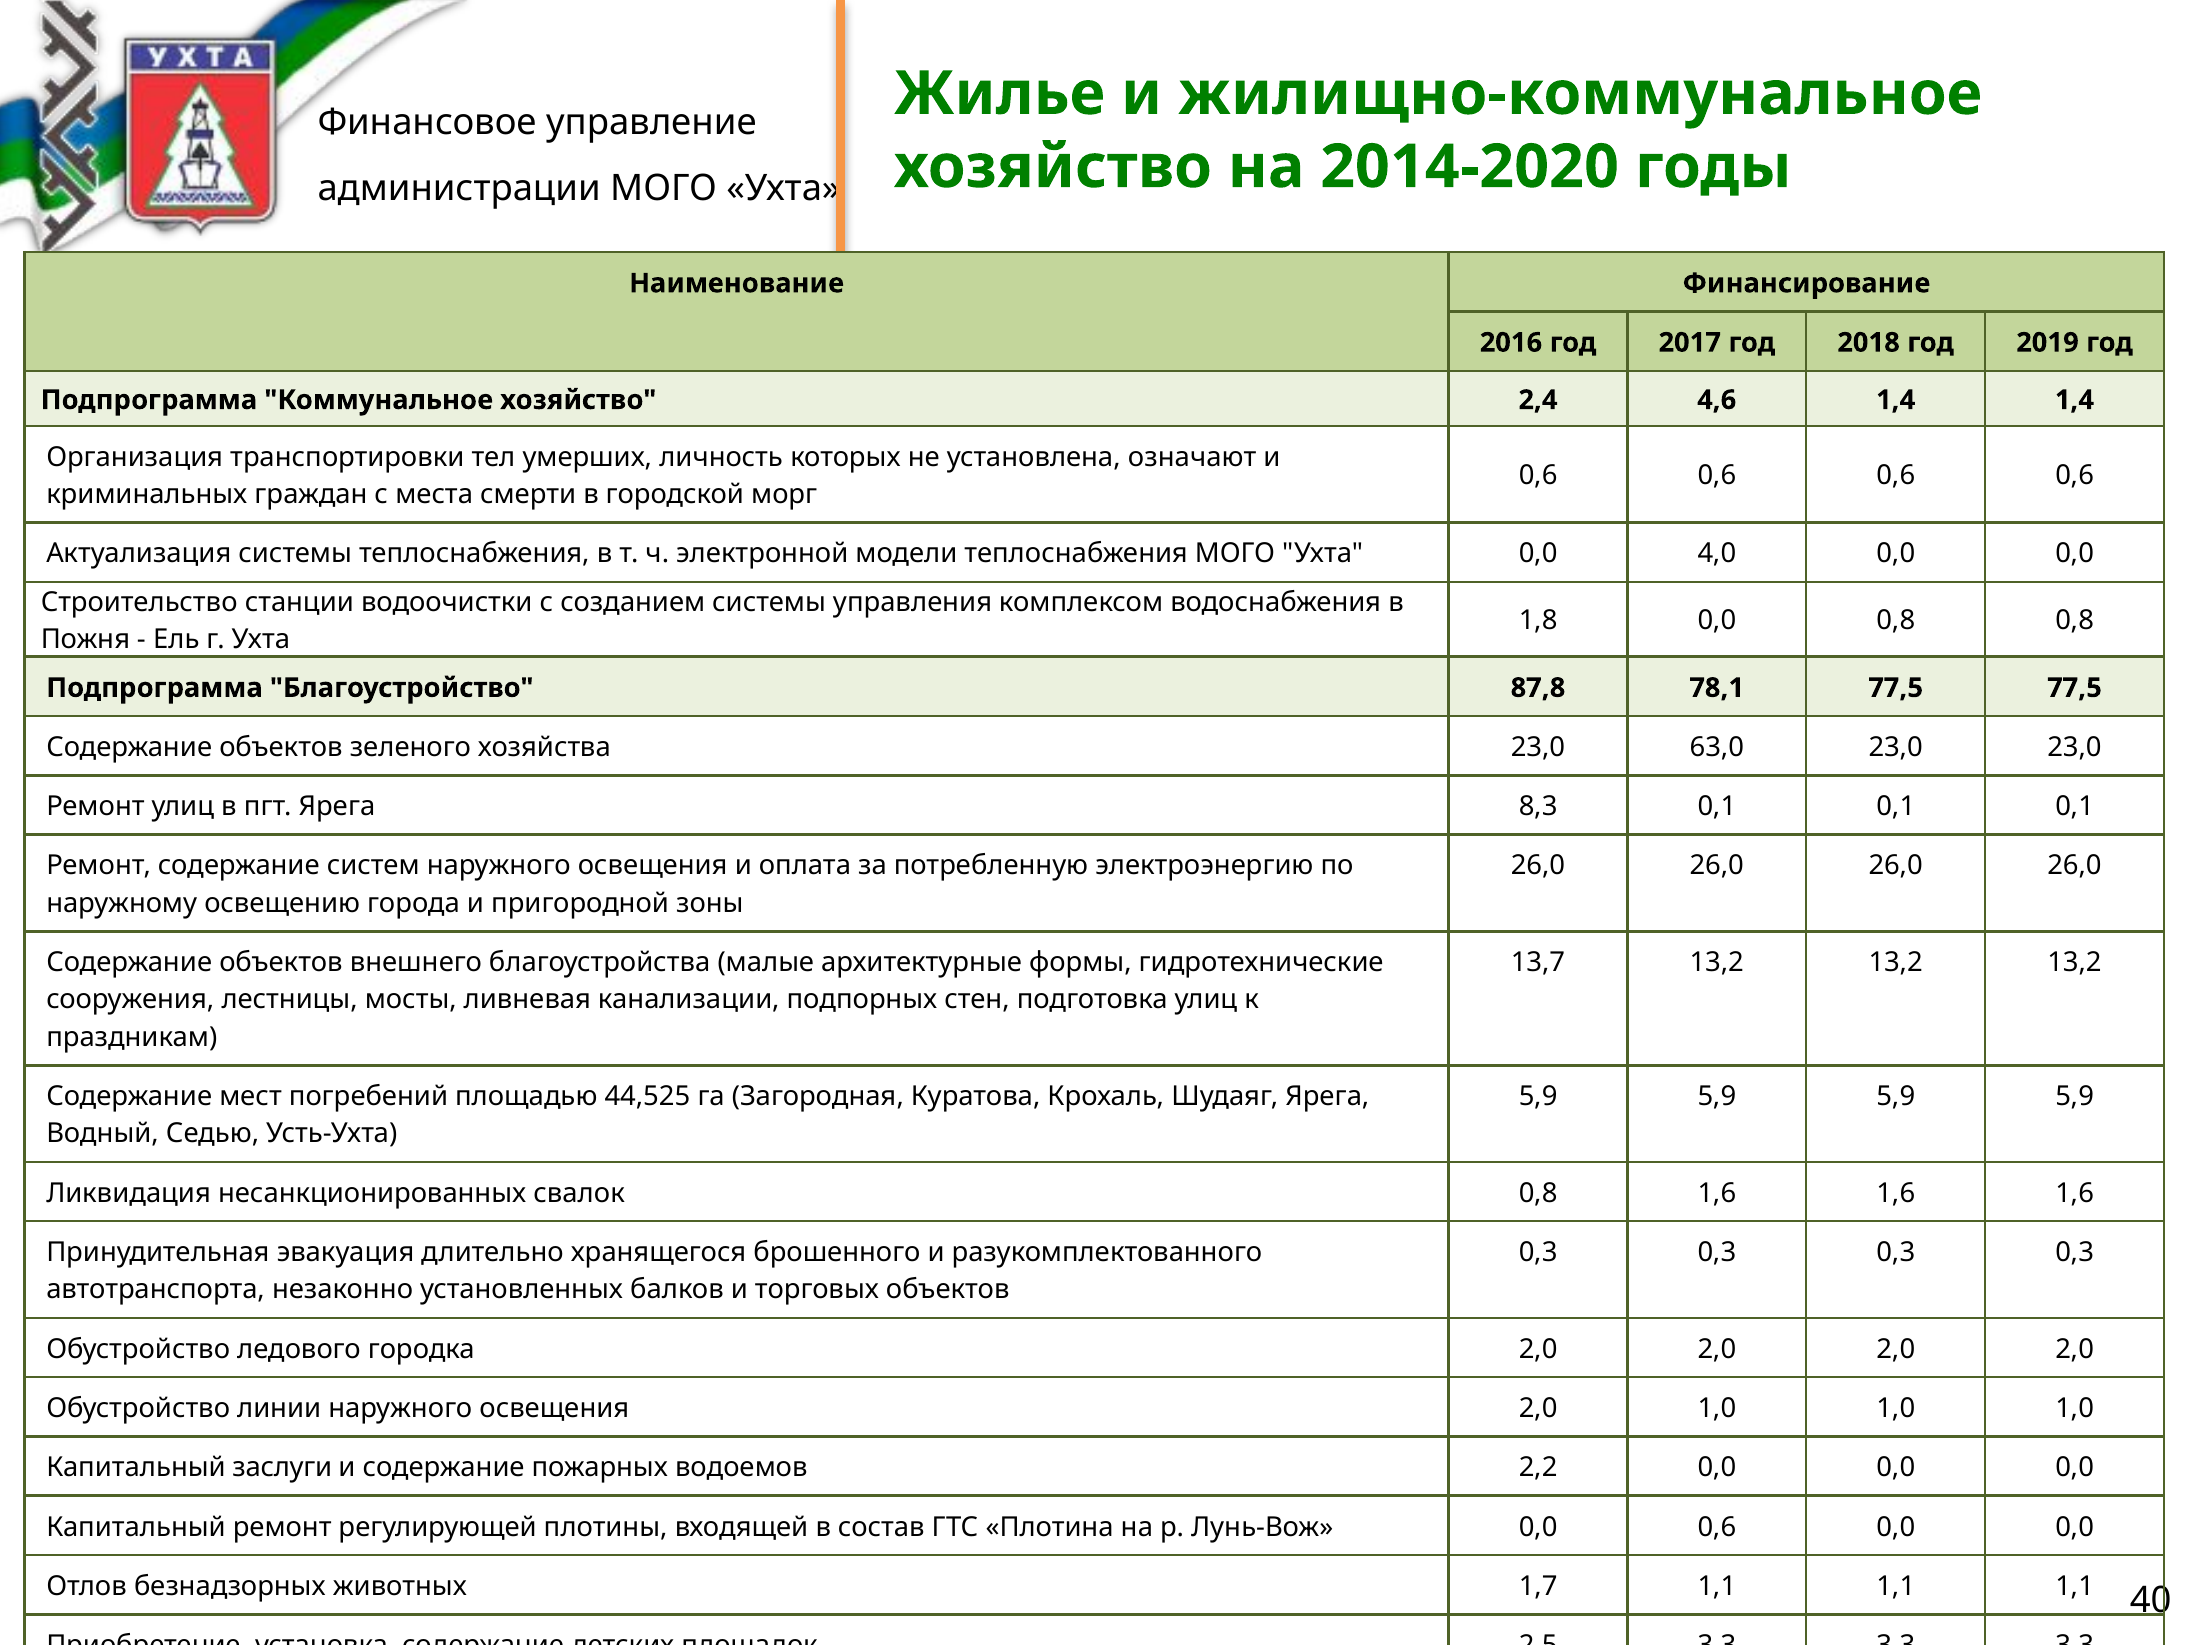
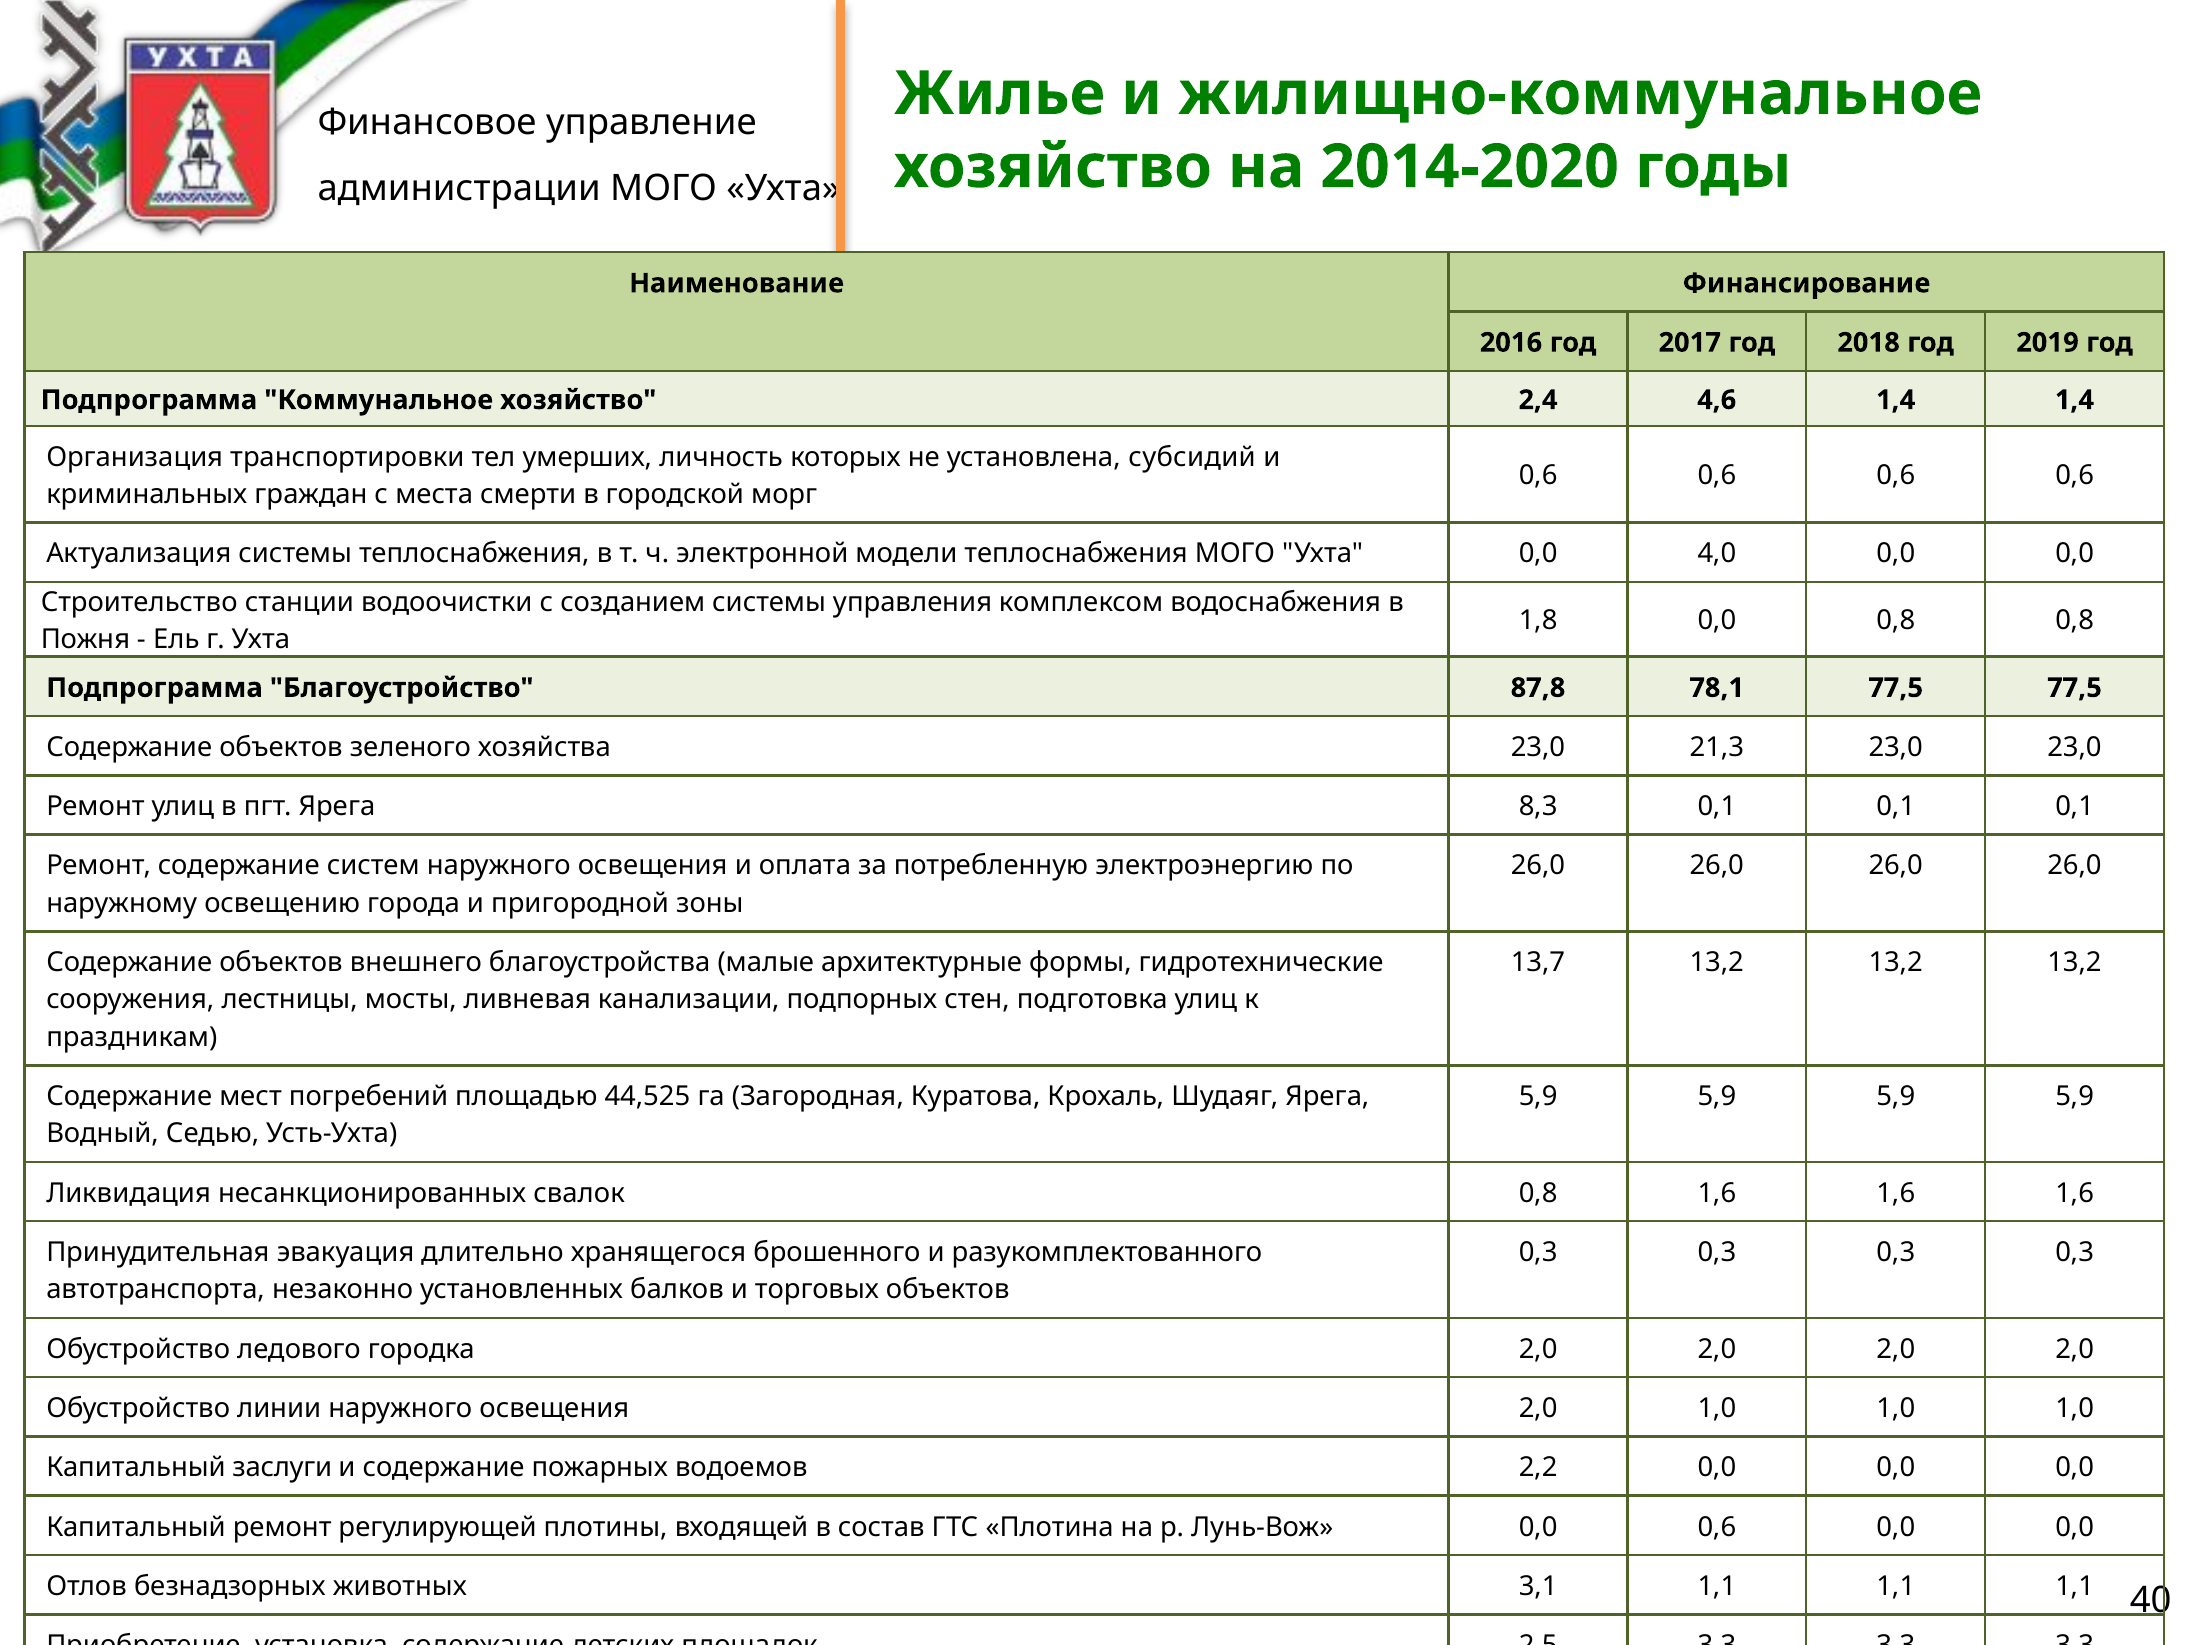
означают: означают -> субсидий (1192, 457)
63,0: 63,0 -> 21,3 (1717, 747)
1,7: 1,7 -> 3,1 (1538, 1586)
